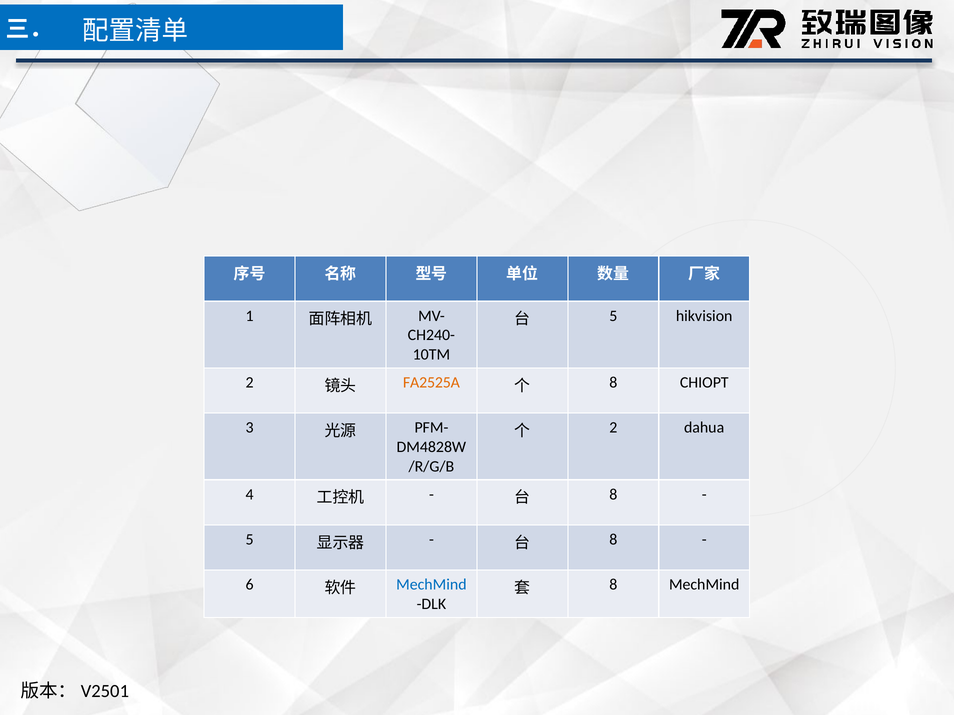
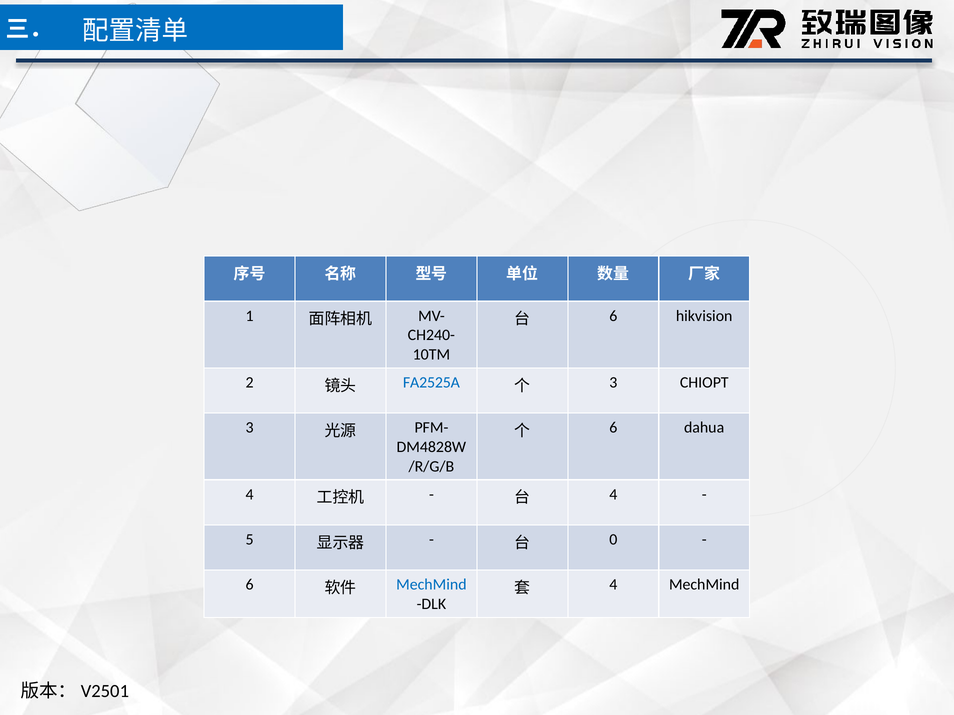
5: 5 -> 6 (613, 316)
FA2525A colour: orange -> blue (431, 383)
8: 8 -> 3 (613, 383)
2: 2 -> 6 (613, 428)
8: 8 -> 4 (613, 495)
8: 8 -> 0 (613, 540)
8: 8 -> 4 (613, 585)
